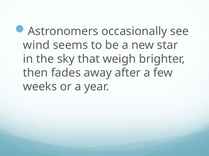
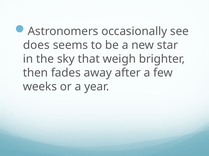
wind: wind -> does (36, 45)
